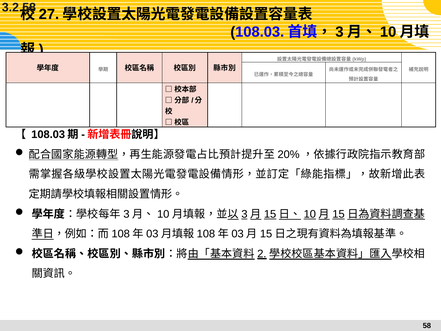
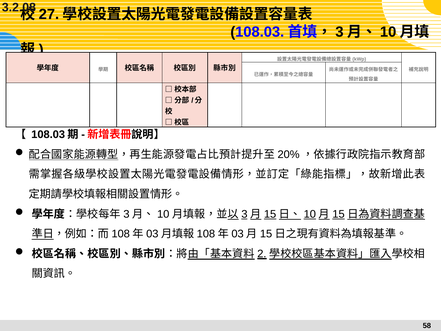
3.2.58: 3.2.58 -> 3.2.08 (19, 7)
